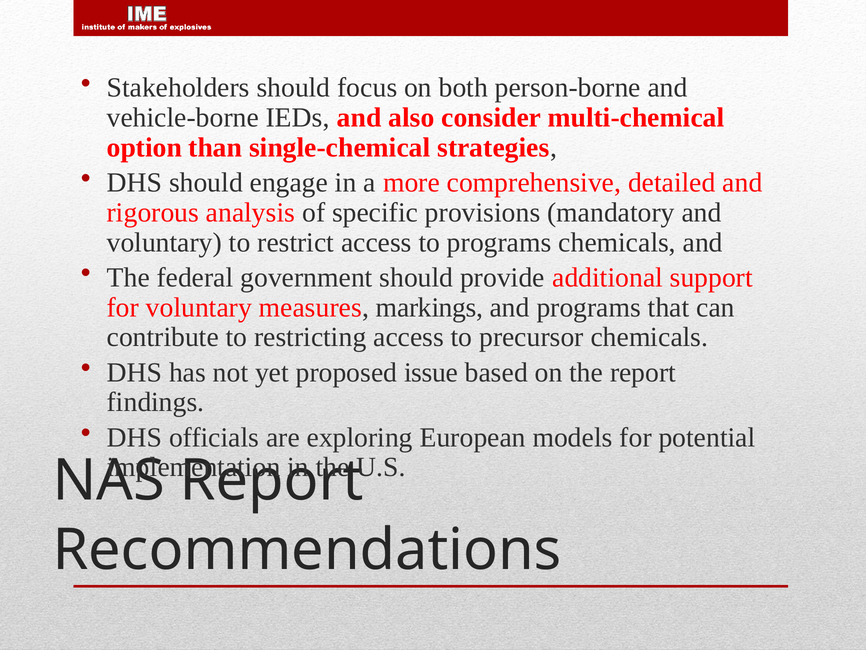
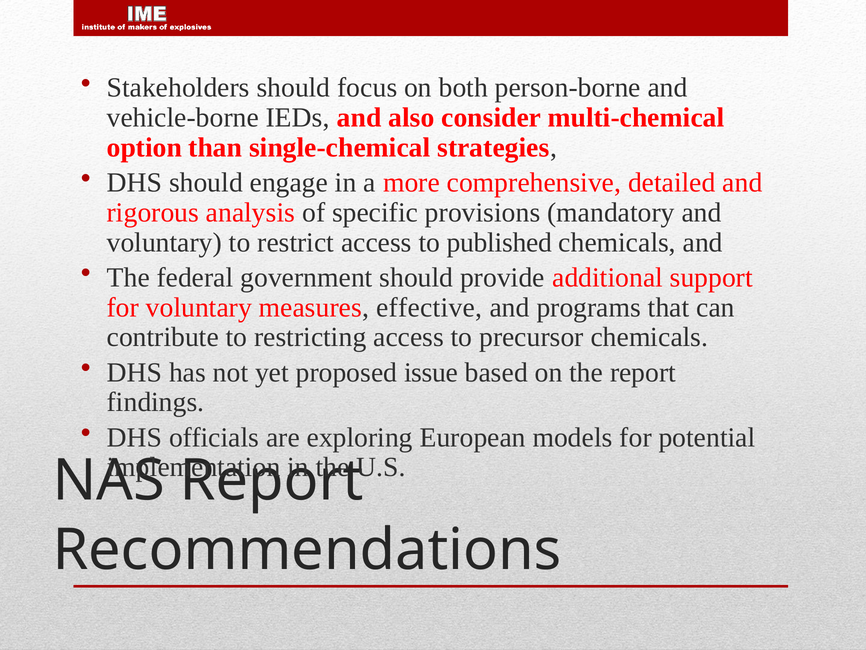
to programs: programs -> published (499, 242)
markings: markings -> effective (429, 307)
